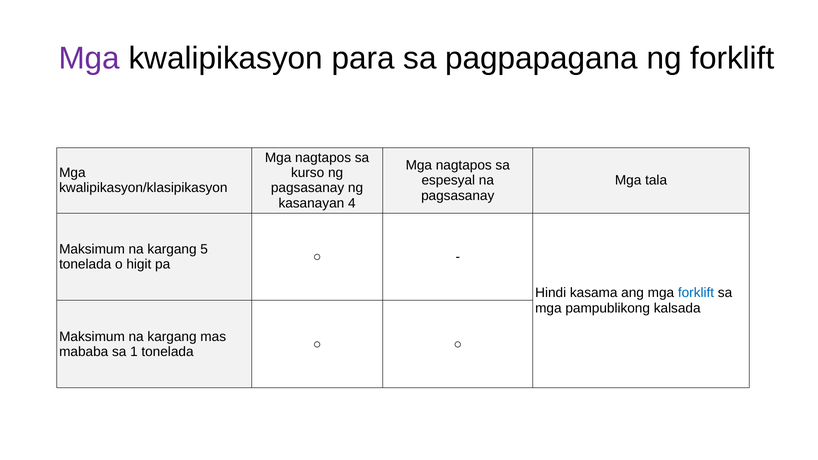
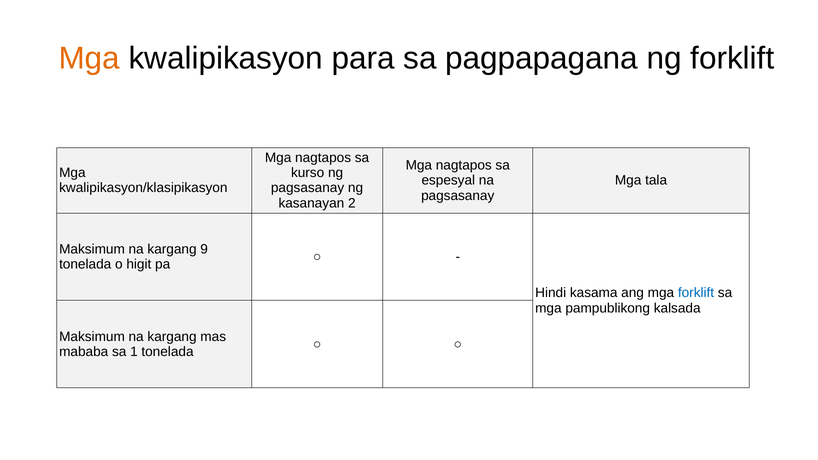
Mga colour: purple -> orange (89, 58)
4: 4 -> 2 (352, 203)
5: 5 -> 9 (204, 249)
